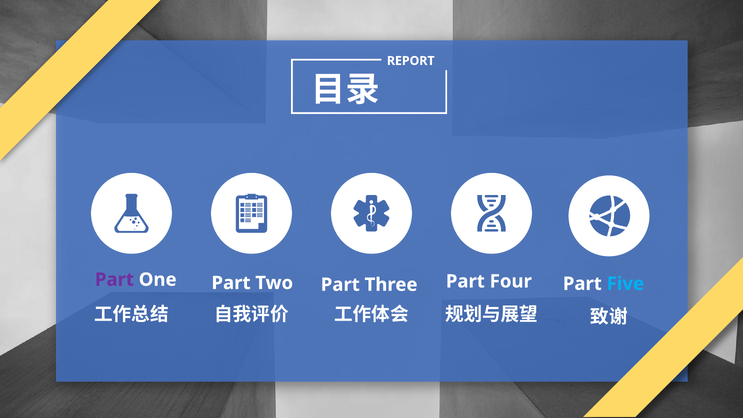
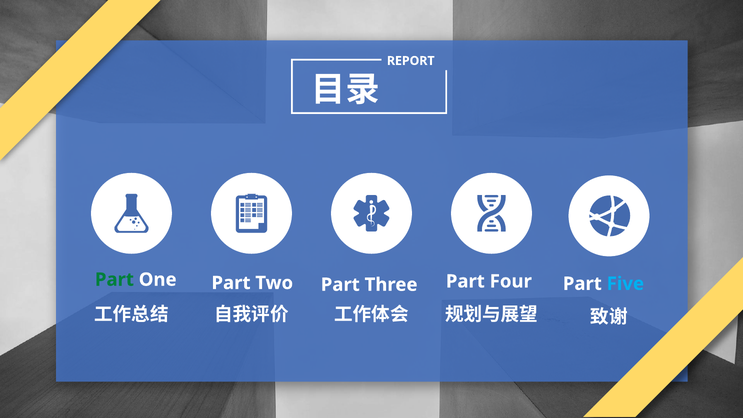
Part colour: purple -> green (114, 280)
